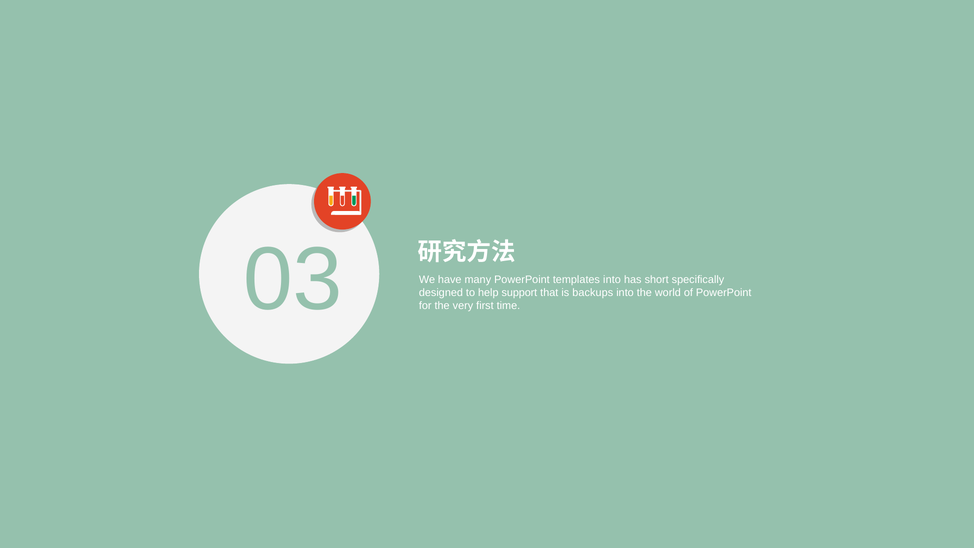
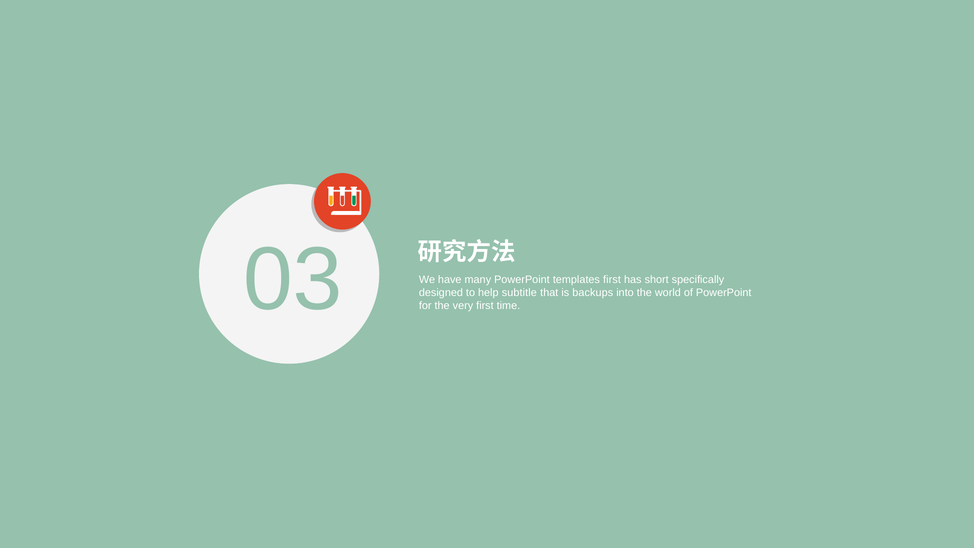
templates into: into -> first (612, 280)
support: support -> subtitle (519, 293)
